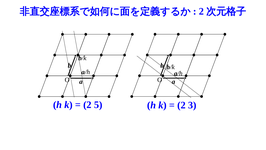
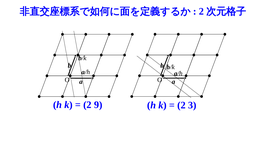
5: 5 -> 9 (98, 104)
